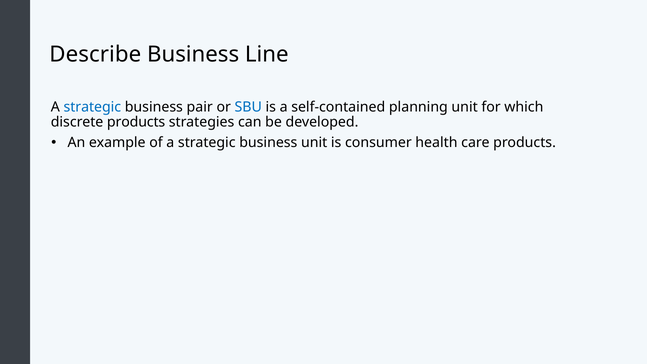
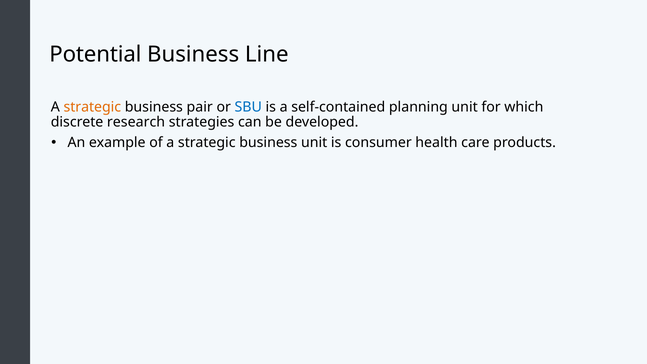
Describe: Describe -> Potential (95, 54)
strategic colour: blue -> orange (92, 107)
discrete products: products -> research (136, 122)
